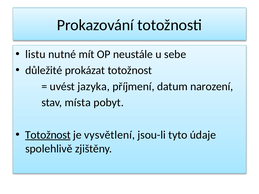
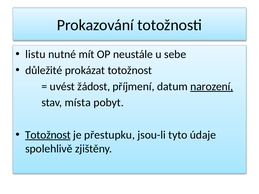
jazyka: jazyka -> žádost (94, 87)
narození underline: none -> present (212, 87)
vysvětlení: vysvětlení -> přestupku (110, 135)
